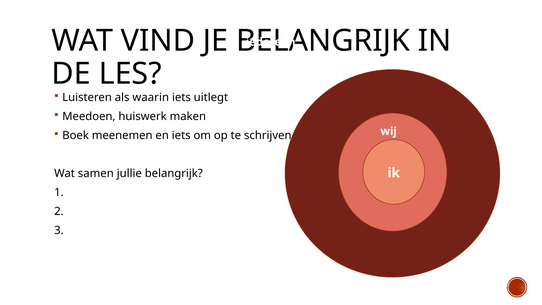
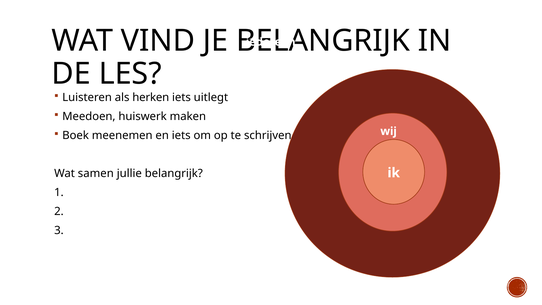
waarin: waarin -> herken (151, 98)
